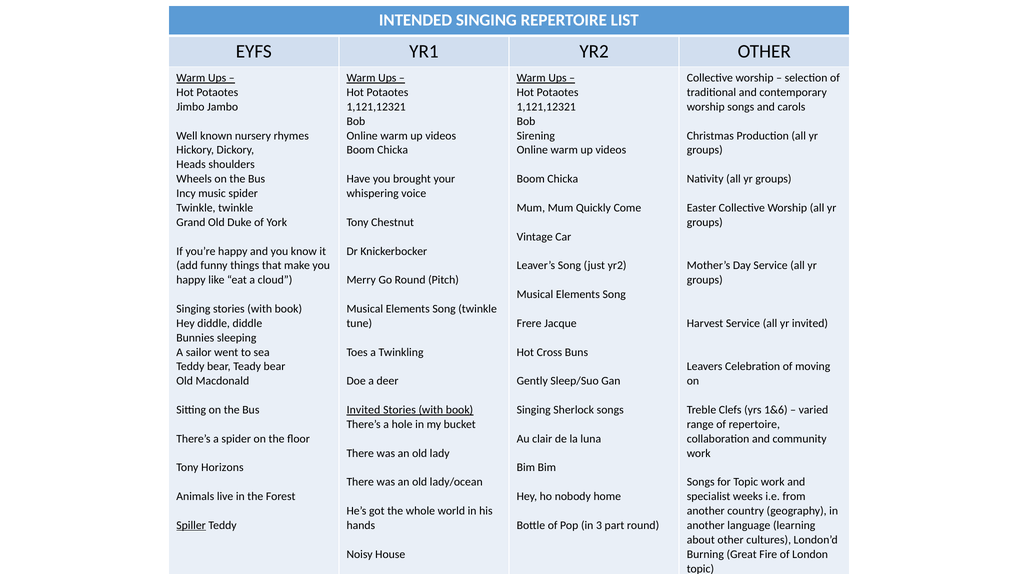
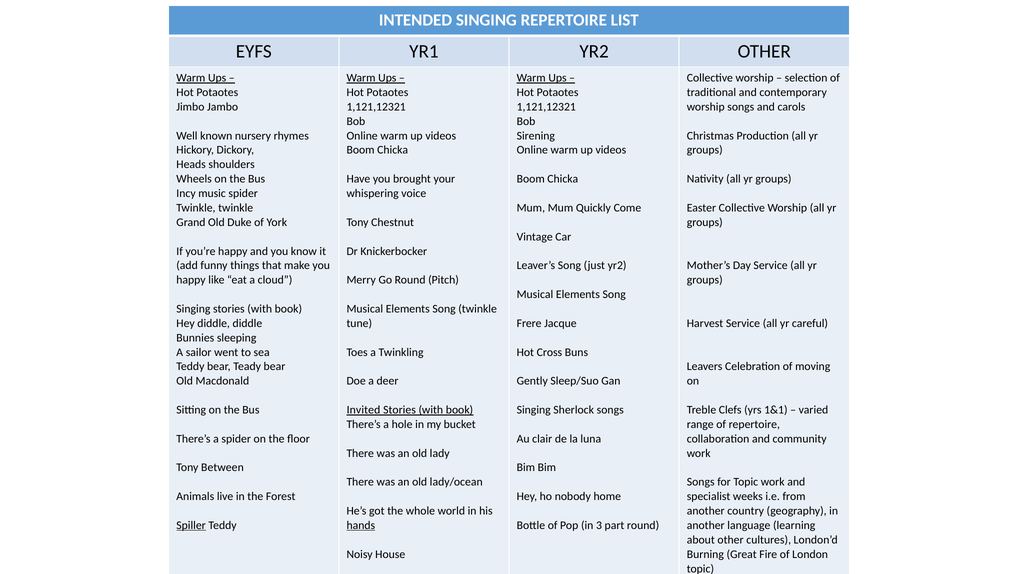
yr invited: invited -> careful (810, 323)
1&6: 1&6 -> 1&1 (776, 410)
Horizons: Horizons -> Between (222, 468)
hands underline: none -> present (361, 526)
